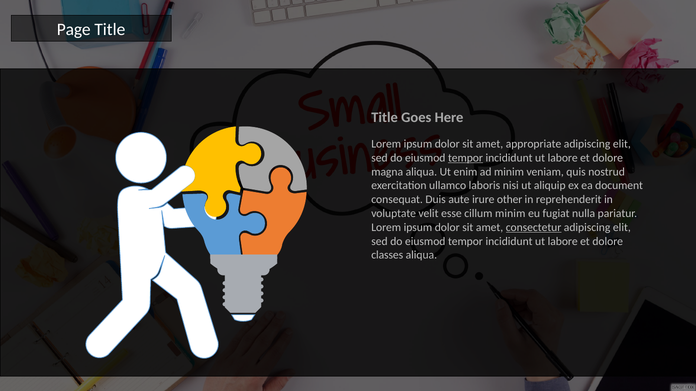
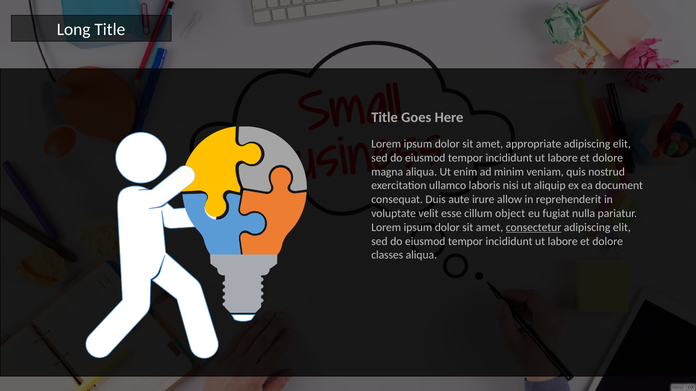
Page: Page -> Long (74, 30)
tempor underline: present -> none (465, 158)
other: other -> allow (510, 200)
cillum minim: minim -> object (510, 214)
